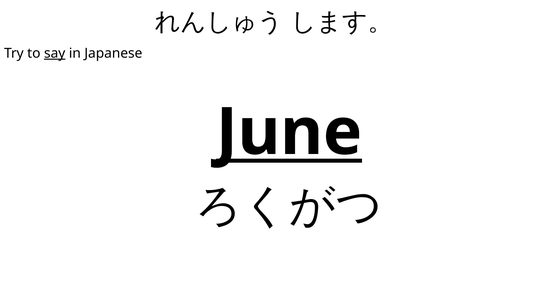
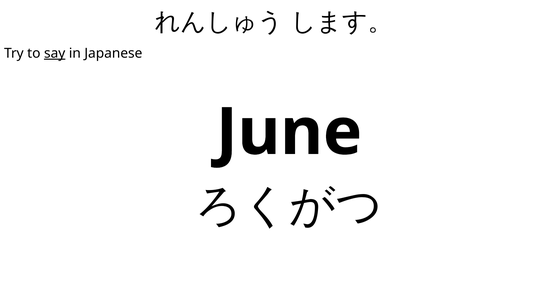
June underline: present -> none (289, 132)
